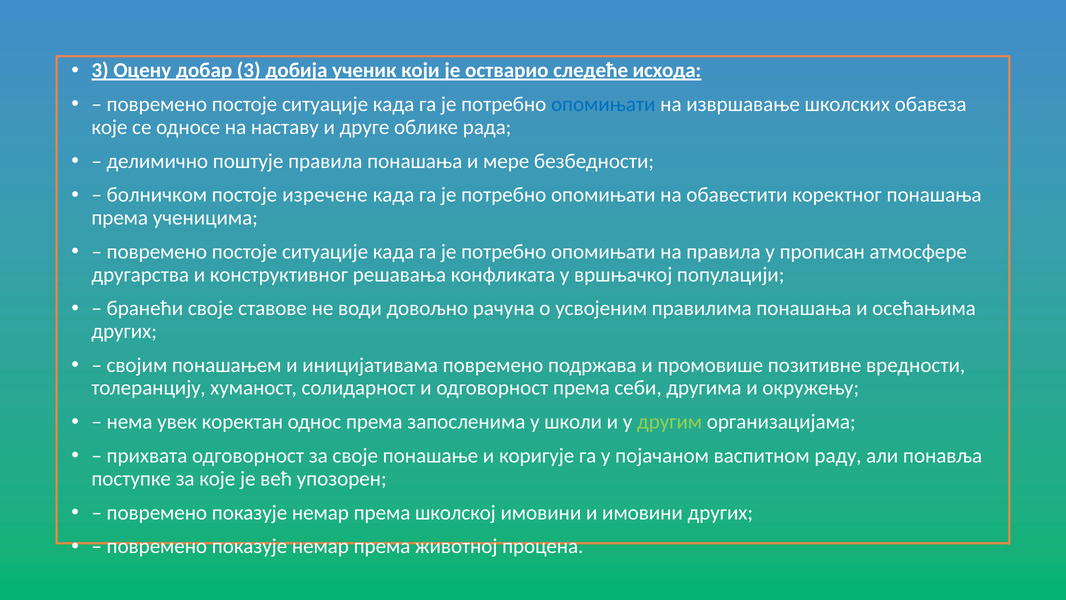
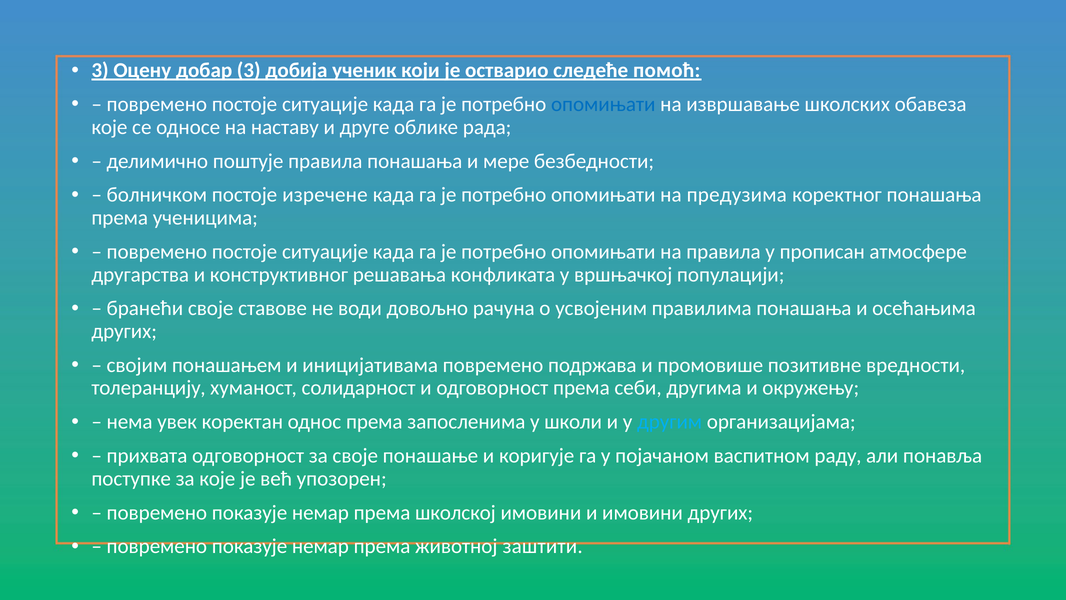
исхода: исхода -> помоћ (667, 70)
обавестити: обавестити -> предузима (737, 195)
другим colour: light green -> light blue (670, 422)
процена: процена -> заштити (543, 546)
